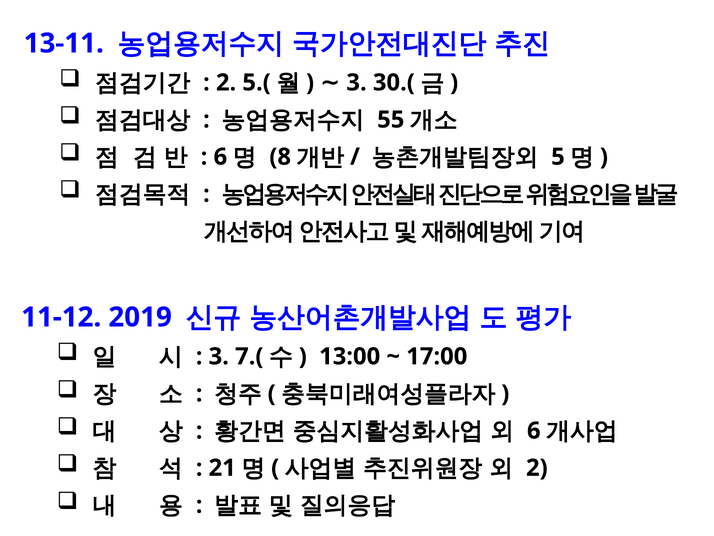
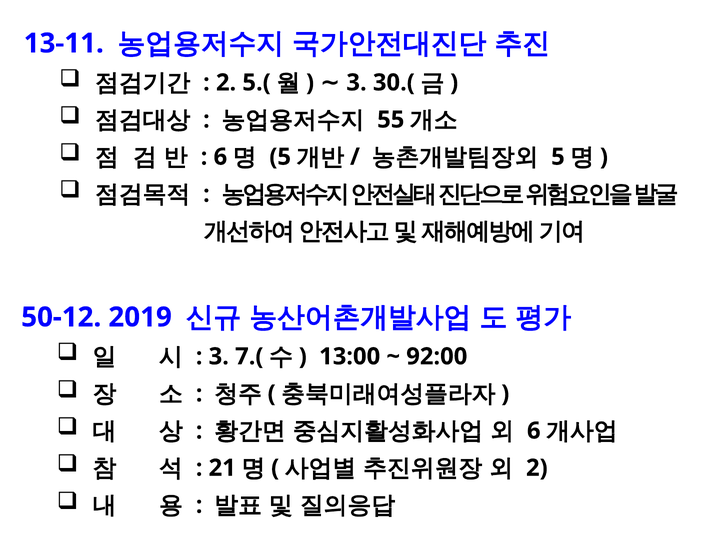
8: 8 -> 5 (280, 157)
11-12: 11-12 -> 50-12 (61, 317)
17:00: 17:00 -> 92:00 (437, 356)
